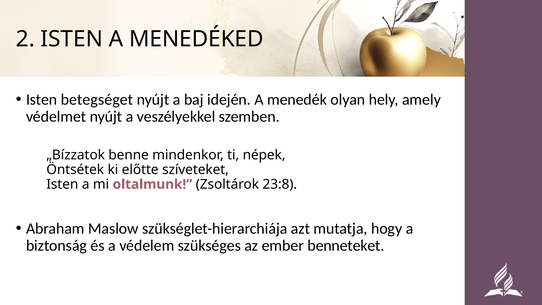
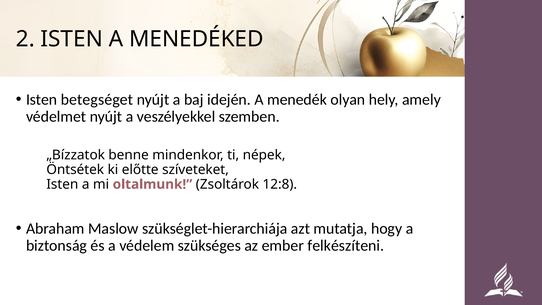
23:8: 23:8 -> 12:8 (280, 184)
benneteket: benneteket -> felkészíteni (346, 245)
